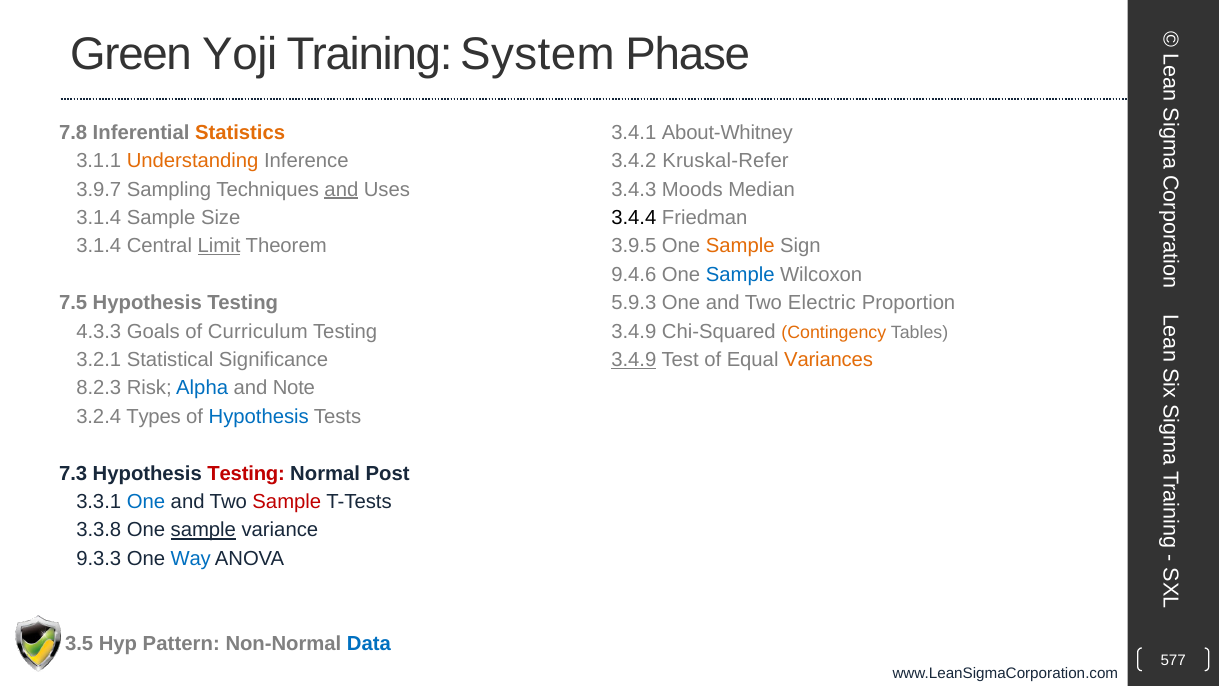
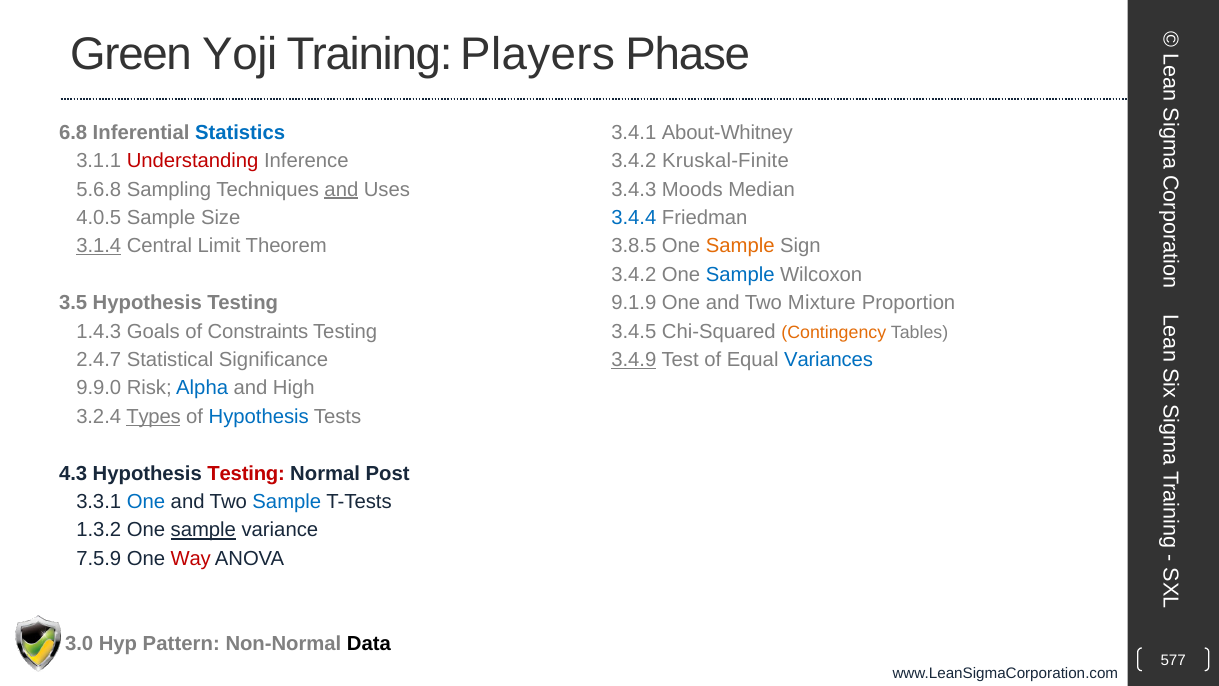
System: System -> Players (538, 54)
7.8: 7.8 -> 6.8 (73, 132)
Statistics colour: orange -> blue (240, 132)
Understanding colour: orange -> red (193, 161)
Kruskal-Refer: Kruskal-Refer -> Kruskal-Finite (726, 161)
3.9.7: 3.9.7 -> 5.6.8 (99, 189)
3.1.4: 3.1.4 -> 4.0.5 (99, 218)
3.4.4 colour: black -> blue (634, 218)
3.1.4 underline: none -> present (99, 246)
Limit underline: present -> none (219, 246)
3.9.5: 3.9.5 -> 3.8.5 (634, 246)
9.4.6: 9.4.6 -> 3.4.2 (634, 274)
7.5: 7.5 -> 3.5 (73, 303)
5.9.3: 5.9.3 -> 9.1.9 (634, 303)
Electric: Electric -> Mixture (822, 303)
4.3.3: 4.3.3 -> 1.4.3 (99, 331)
Curriculum: Curriculum -> Constraints (258, 331)
3.4.9: 3.4.9 -> 3.4.5 (634, 331)
3.2.1: 3.2.1 -> 2.4.7 (99, 360)
Variances colour: orange -> blue (829, 360)
8.2.3: 8.2.3 -> 9.9.0 (99, 388)
Note: Note -> High (294, 388)
Types underline: none -> present (154, 416)
7.3: 7.3 -> 4.3 (73, 473)
Sample colour: red -> blue (287, 502)
3.3.8: 3.3.8 -> 1.3.2 (99, 530)
9.3.3: 9.3.3 -> 7.5.9 (99, 558)
Way colour: blue -> red (191, 558)
3.5: 3.5 -> 3.0 (79, 644)
Data colour: blue -> black (369, 644)
